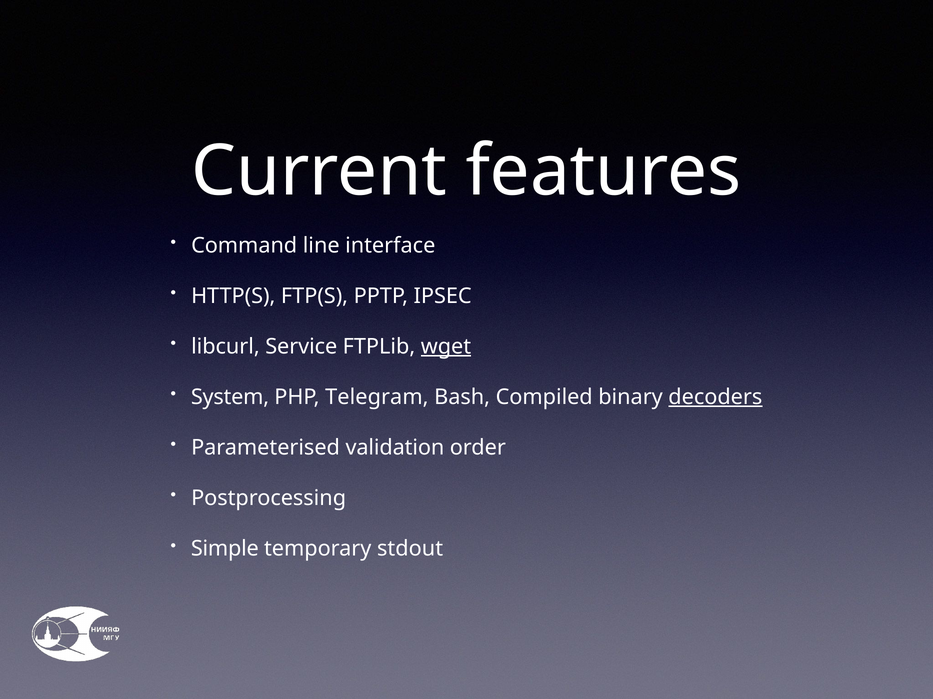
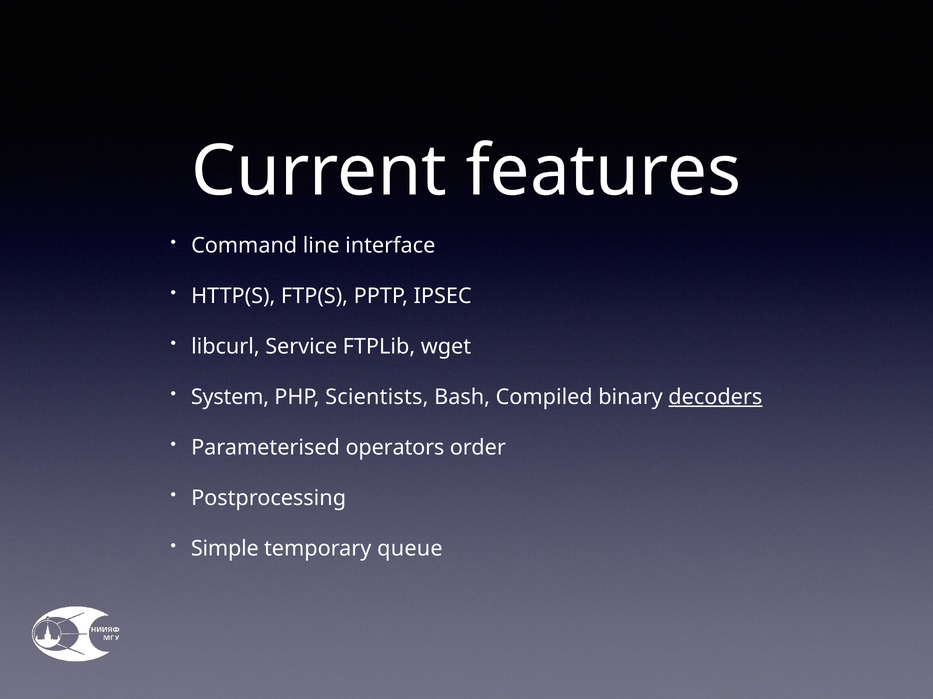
wget underline: present -> none (446, 347)
Telegram: Telegram -> Scientists (377, 397)
validation: validation -> operators (395, 448)
stdout: stdout -> queue (410, 549)
